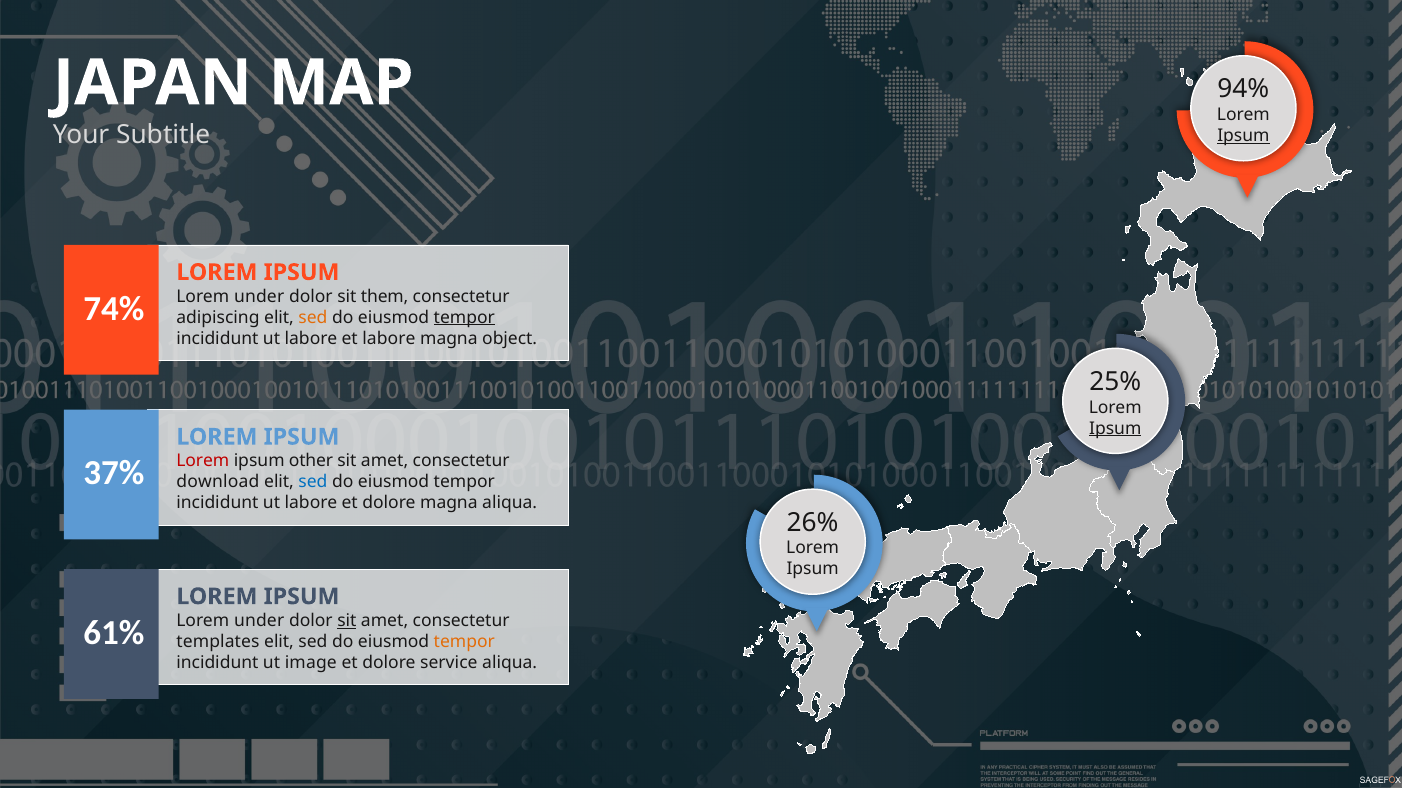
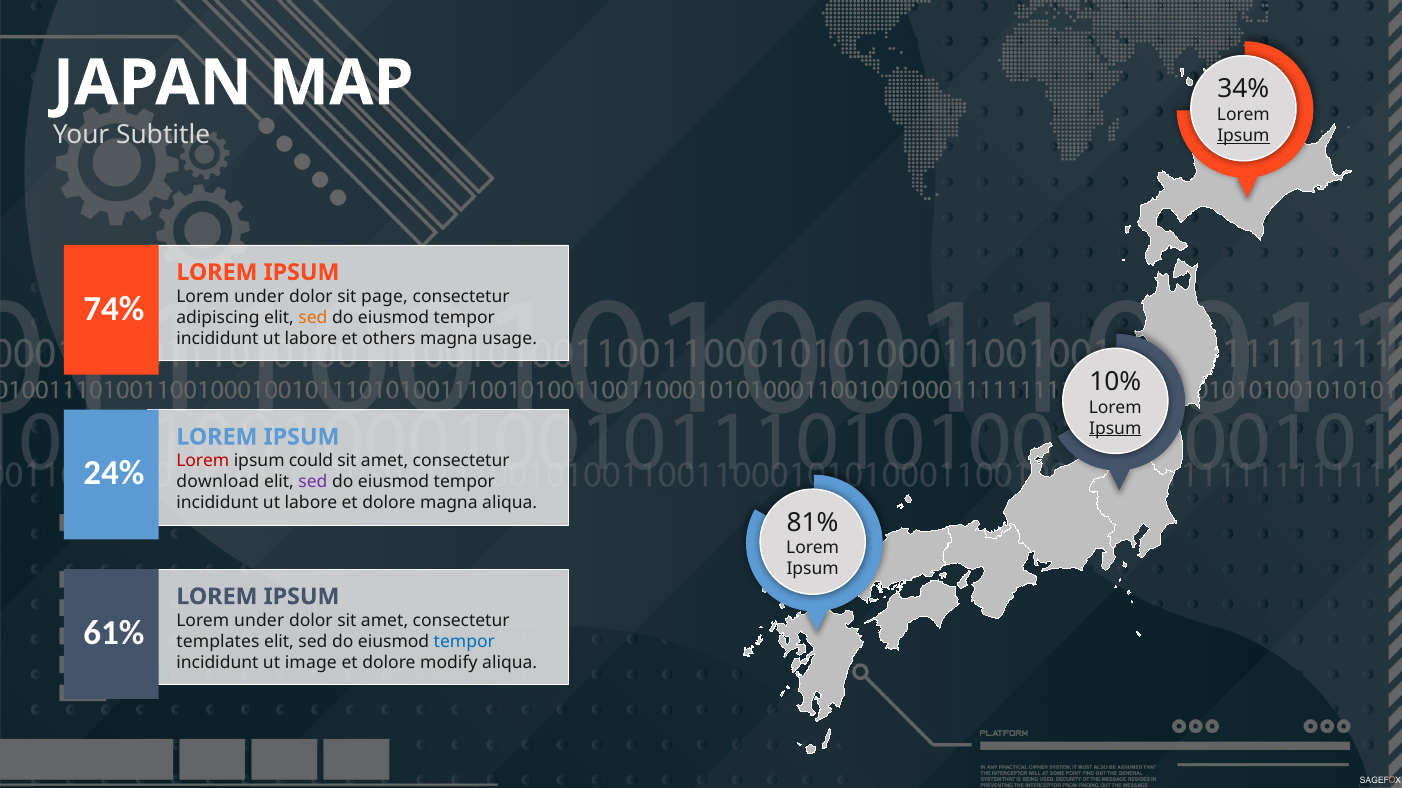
94%: 94% -> 34% (1243, 89)
them: them -> page (384, 297)
tempor underline: present -> none (464, 318)
et labore: labore -> others (389, 339)
object: object -> usage (510, 339)
25%: 25% -> 10% (1115, 382)
other: other -> could (311, 461)
37%: 37% -> 24% (114, 474)
sed colour: blue -> purple (313, 482)
26%: 26% -> 81% (813, 523)
sit underline: present -> none (347, 621)
tempor colour: orange -> blue (464, 642)
service: service -> modify (449, 663)
